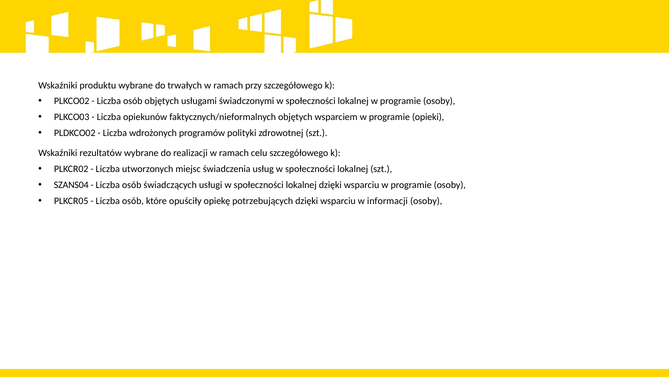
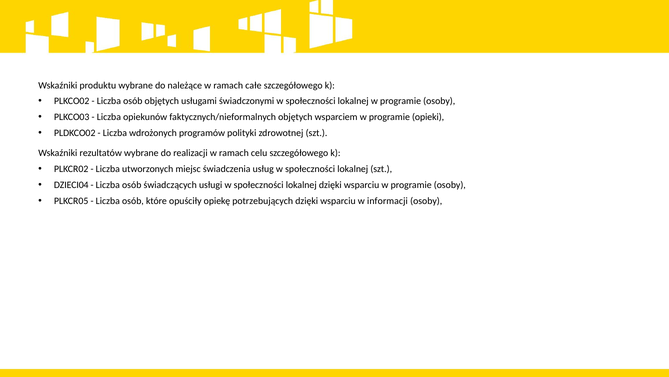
trwałych: trwałych -> należące (185, 85)
przy: przy -> całe (253, 85)
SZANS04: SZANS04 -> DZIECI04 (71, 185)
